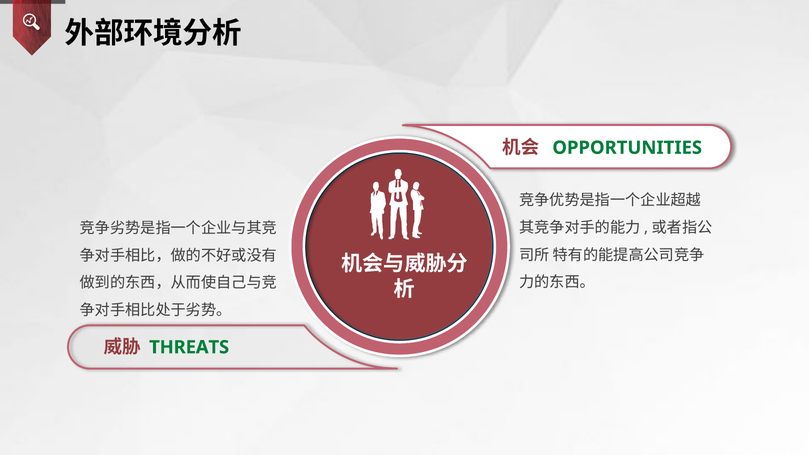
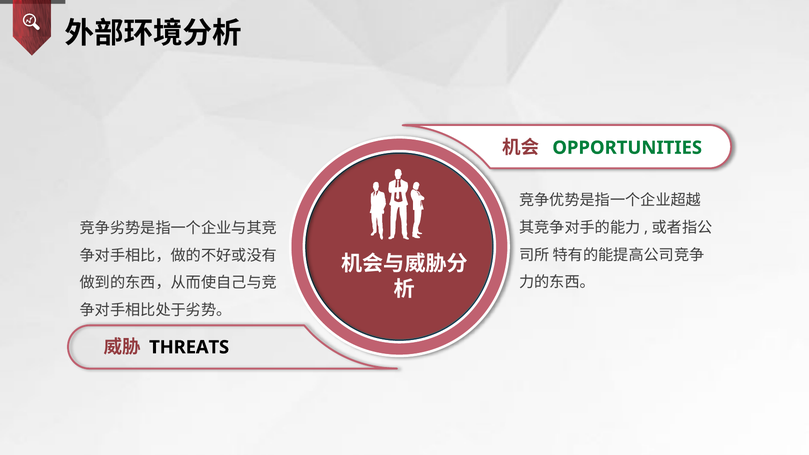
THREATS colour: green -> black (189, 347)
